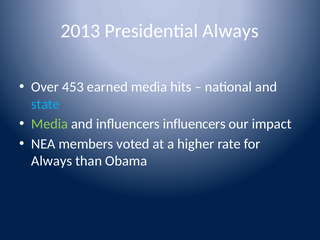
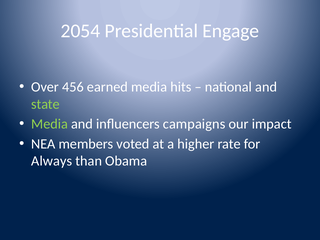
2013: 2013 -> 2054 (80, 31)
Presidential Always: Always -> Engage (231, 31)
453: 453 -> 456 (73, 87)
state colour: light blue -> light green (45, 104)
influencers influencers: influencers -> campaigns (194, 124)
